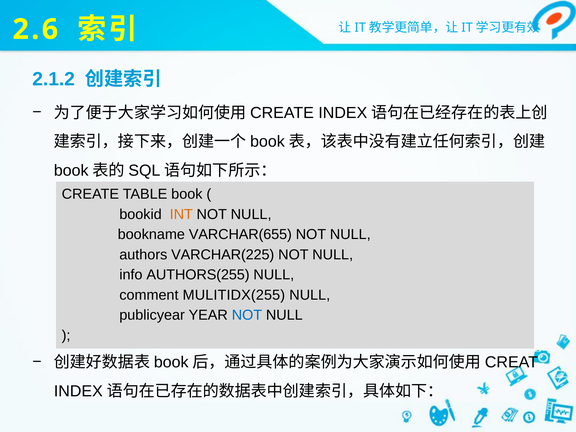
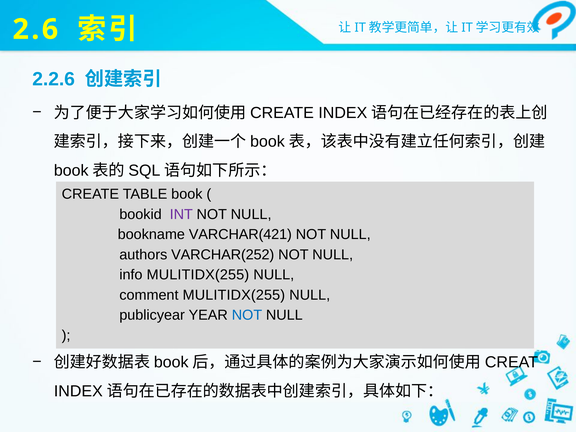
2.1.2: 2.1.2 -> 2.2.6 (54, 79)
INT colour: orange -> purple (181, 214)
VARCHAR(655: VARCHAR(655 -> VARCHAR(421 (240, 234)
VARCHAR(225: VARCHAR(225 -> VARCHAR(252 (223, 255)
info AUTHORS(255: AUTHORS(255 -> MULITIDX(255 (198, 275)
